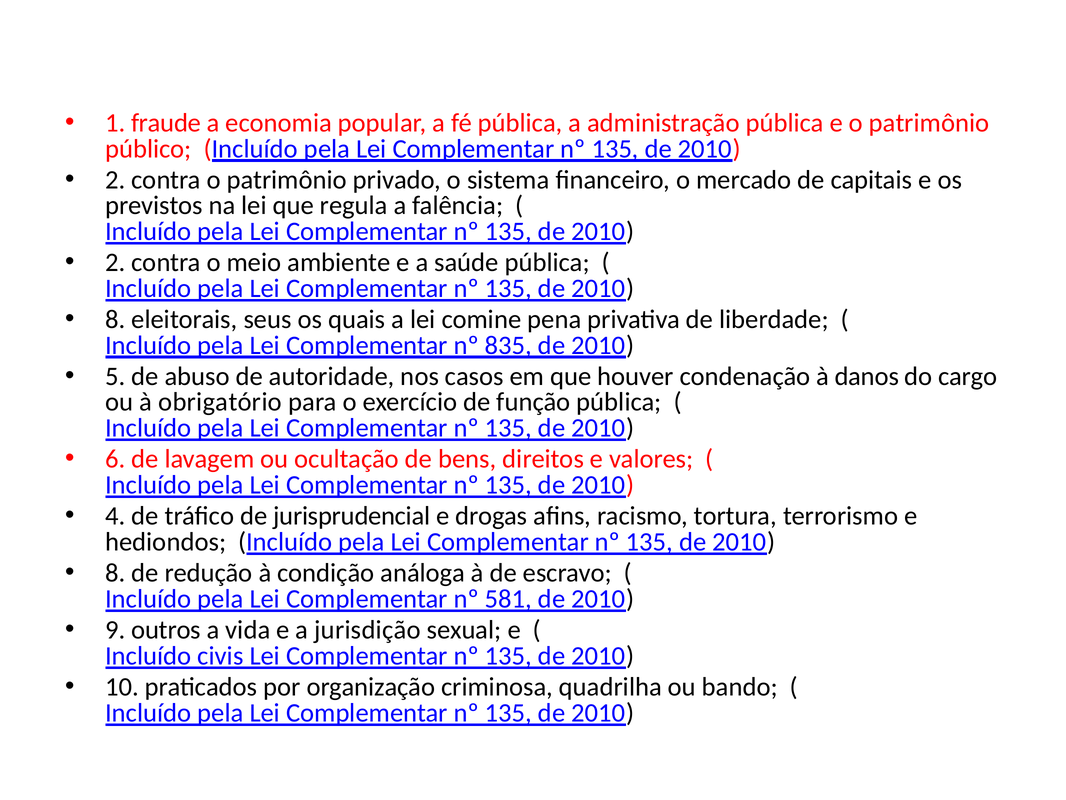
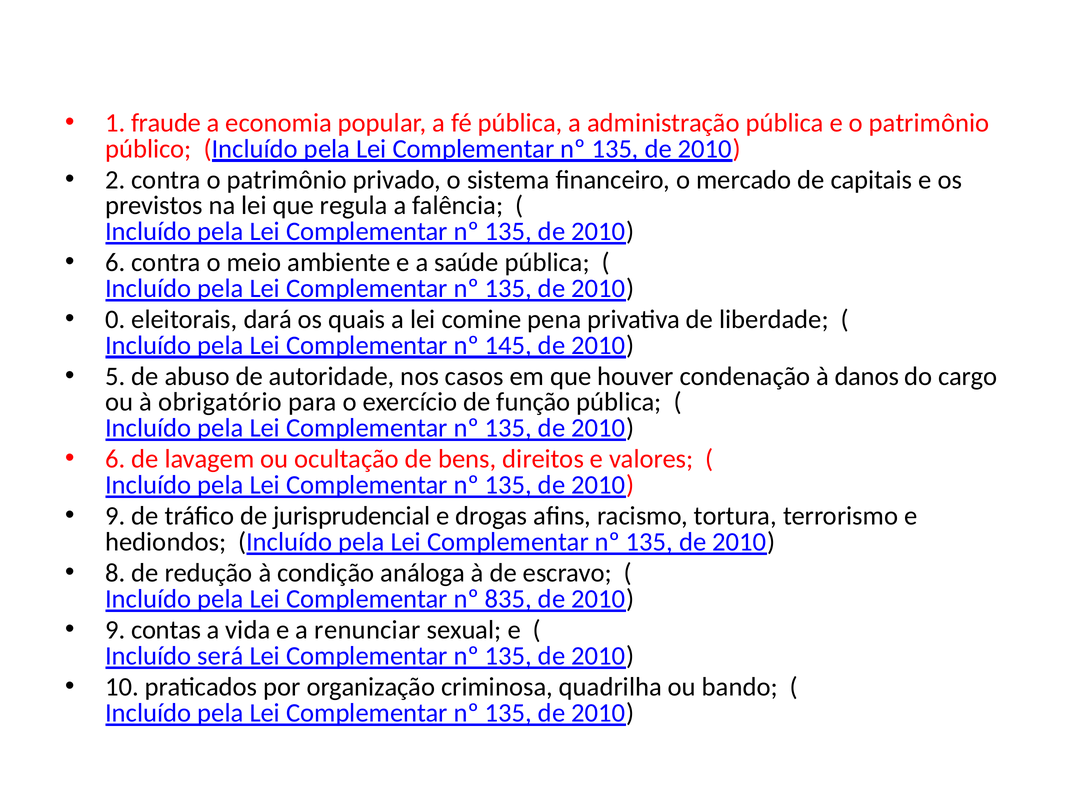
2: 2 -> 6 (115, 262)
8: 8 -> 0 (115, 319)
seus: seus -> dará (268, 319)
835: 835 -> 145 (508, 345)
4: 4 -> 9 (115, 516)
581: 581 -> 835 (508, 599)
outros: outros -> contas (166, 630)
jurisdição: jurisdição -> renunciar (368, 630)
civis: civis -> será (220, 656)
